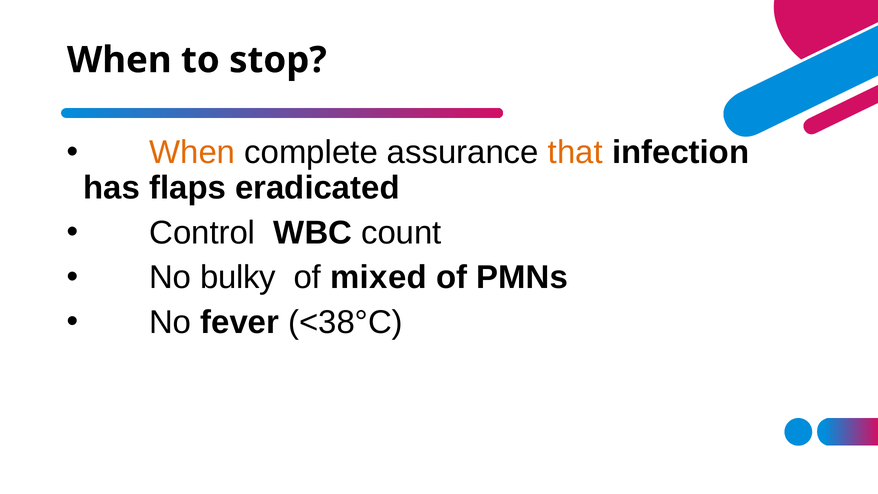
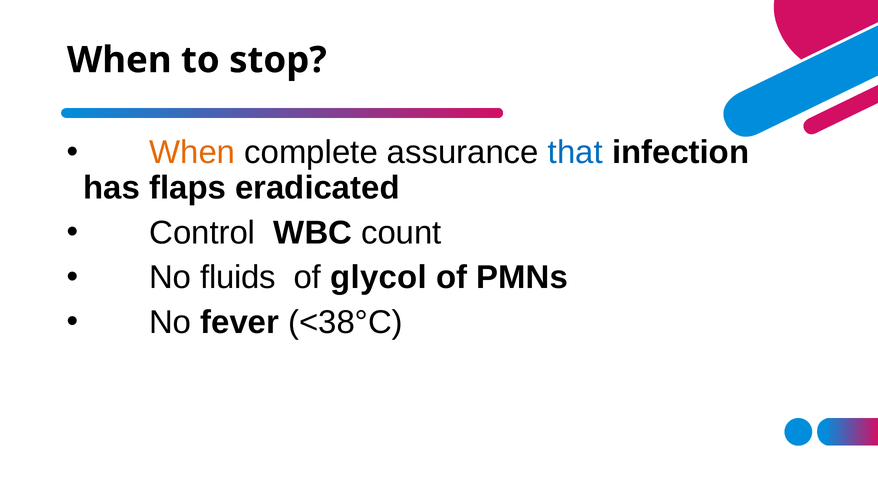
that colour: orange -> blue (575, 152)
bulky: bulky -> fluids (238, 277)
mixed: mixed -> glycol (379, 277)
